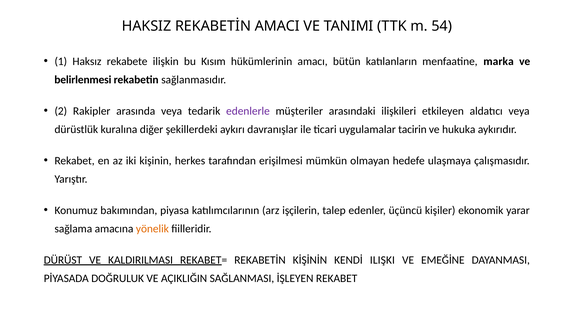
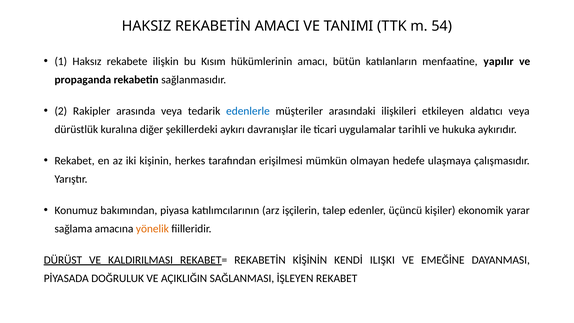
marka: marka -> yapılır (499, 61)
belirlenmesi: belirlenmesi -> propaganda (83, 80)
edenlerle colour: purple -> blue (248, 111)
tacirin: tacirin -> tarihli (412, 129)
